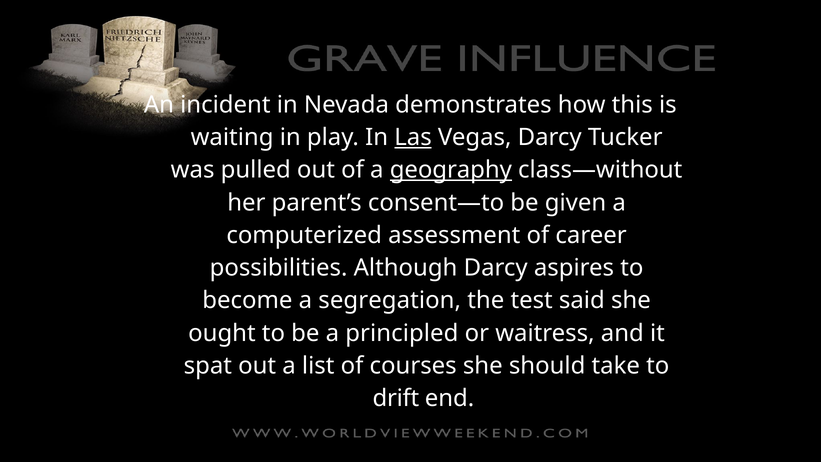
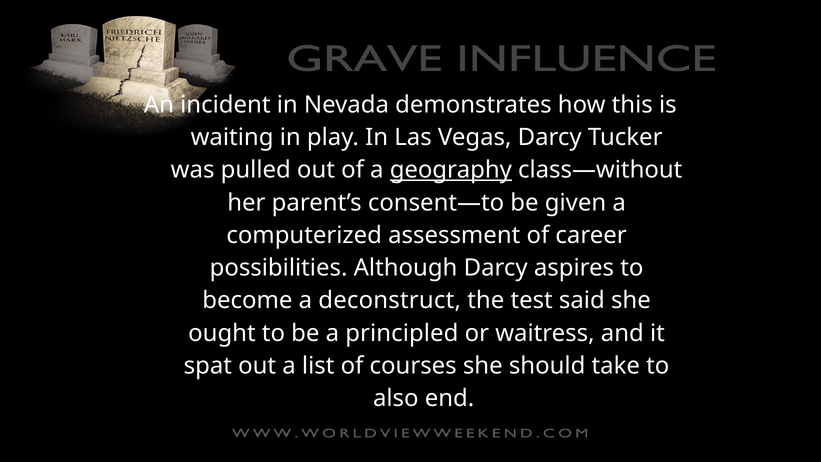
Las underline: present -> none (413, 137)
segregation: segregation -> deconstruct (390, 300)
drift: drift -> also (396, 398)
